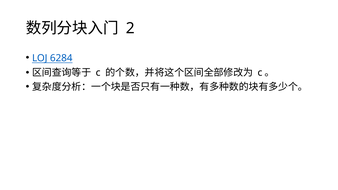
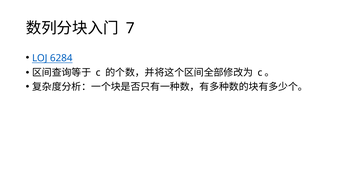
2: 2 -> 7 (130, 28)
